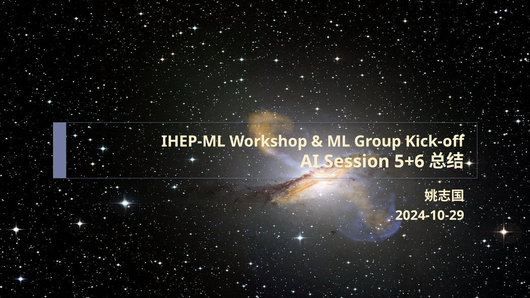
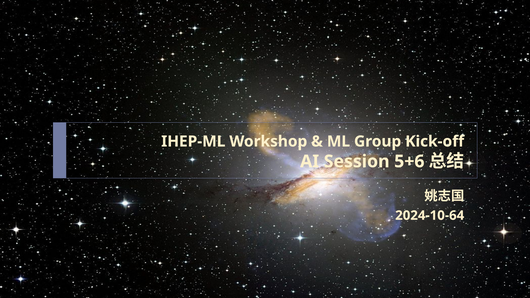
2024-10-29: 2024-10-29 -> 2024-10-64 (430, 216)
